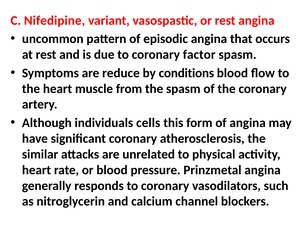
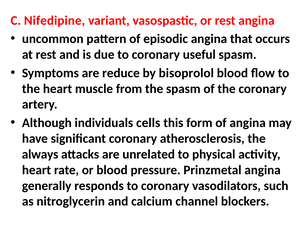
factor: factor -> useful (199, 54)
conditions: conditions -> bisoprolol (186, 73)
similar: similar -> always (40, 154)
